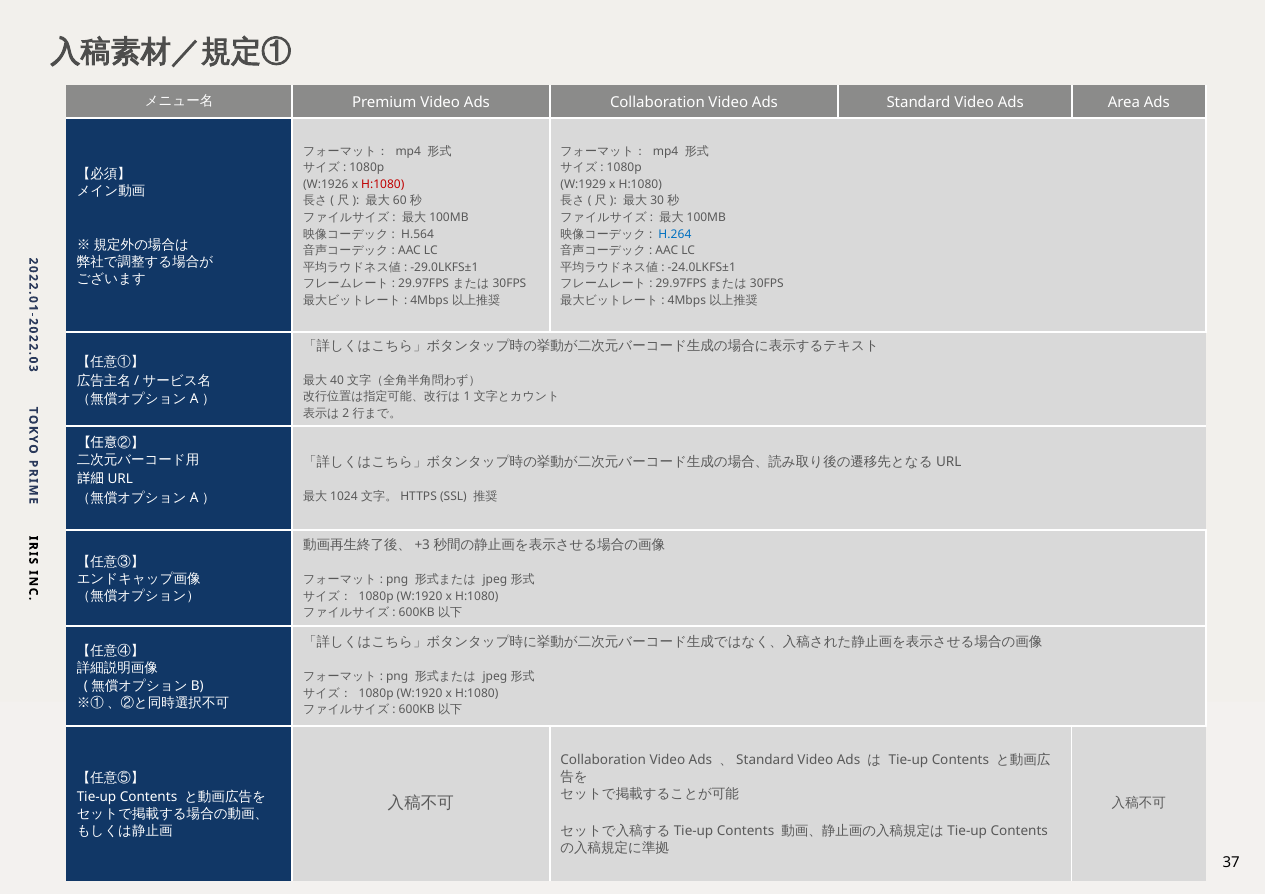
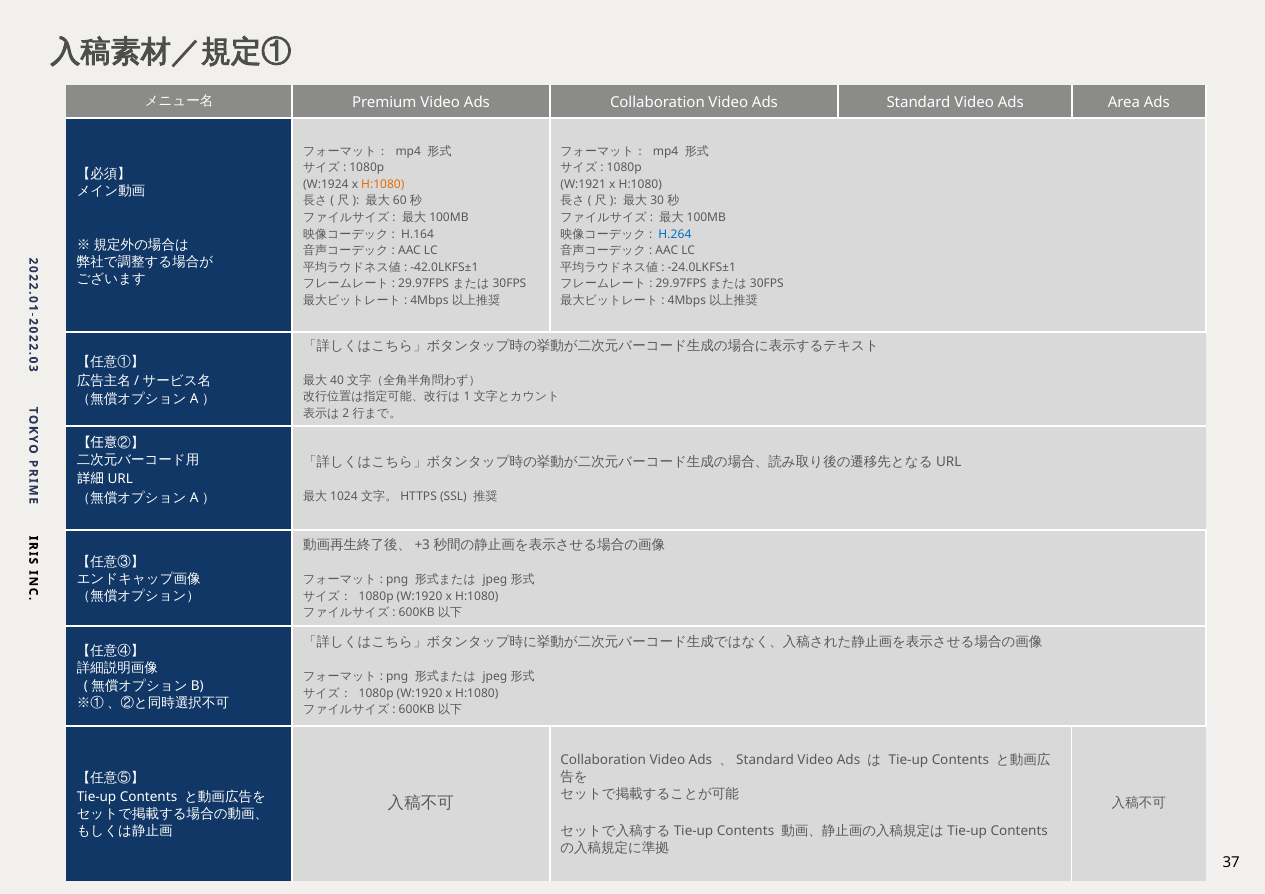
W:1926: W:1926 -> W:1924 (326, 184)
H:1080 colour: red -> orange (383, 184)
W:1929: W:1929 -> W:1921 (583, 184)
H.564: H.564 -> H.164 (418, 234)
-29.0LKFS±1: -29.0LKFS±1 -> -42.0LKFS±1 (444, 267)
